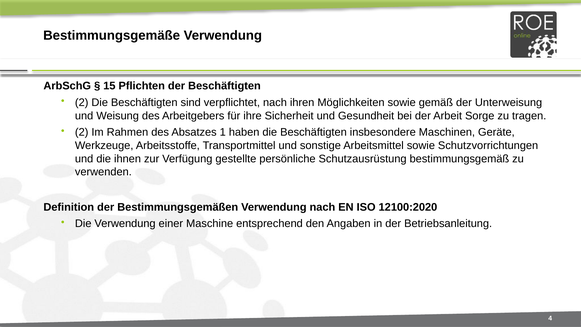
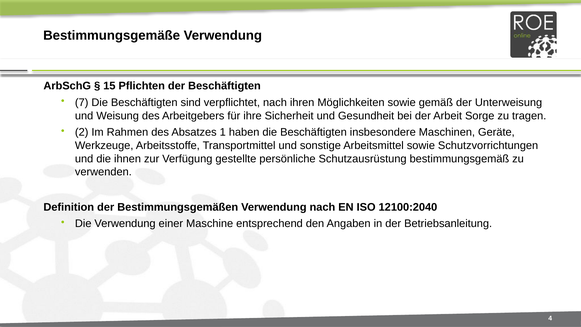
2: 2 -> 7 (82, 102)
12100:2020: 12100:2020 -> 12100:2040 (408, 207)
